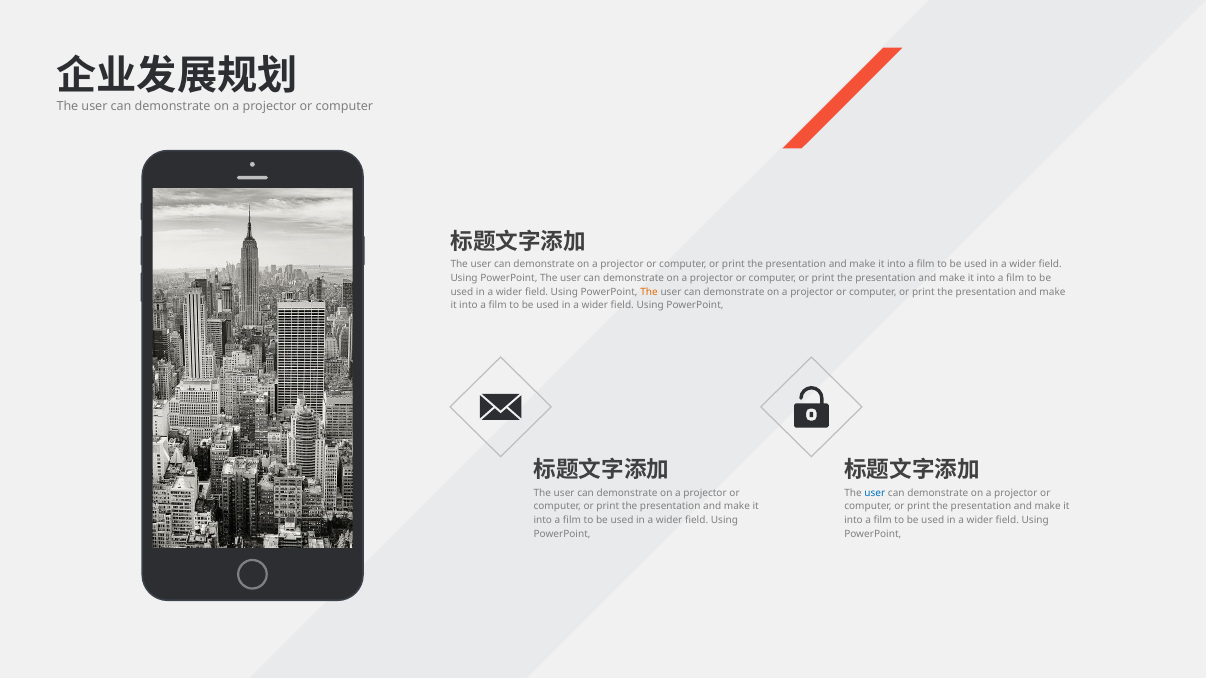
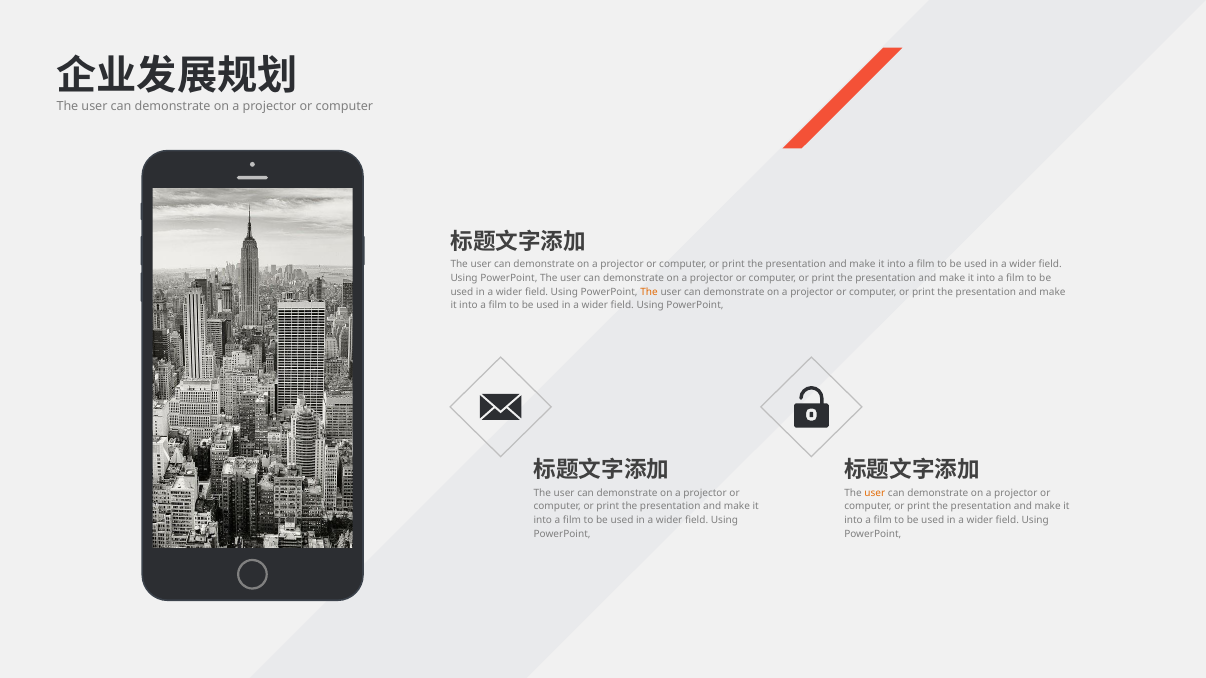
user colour: blue -> orange (875, 493)
